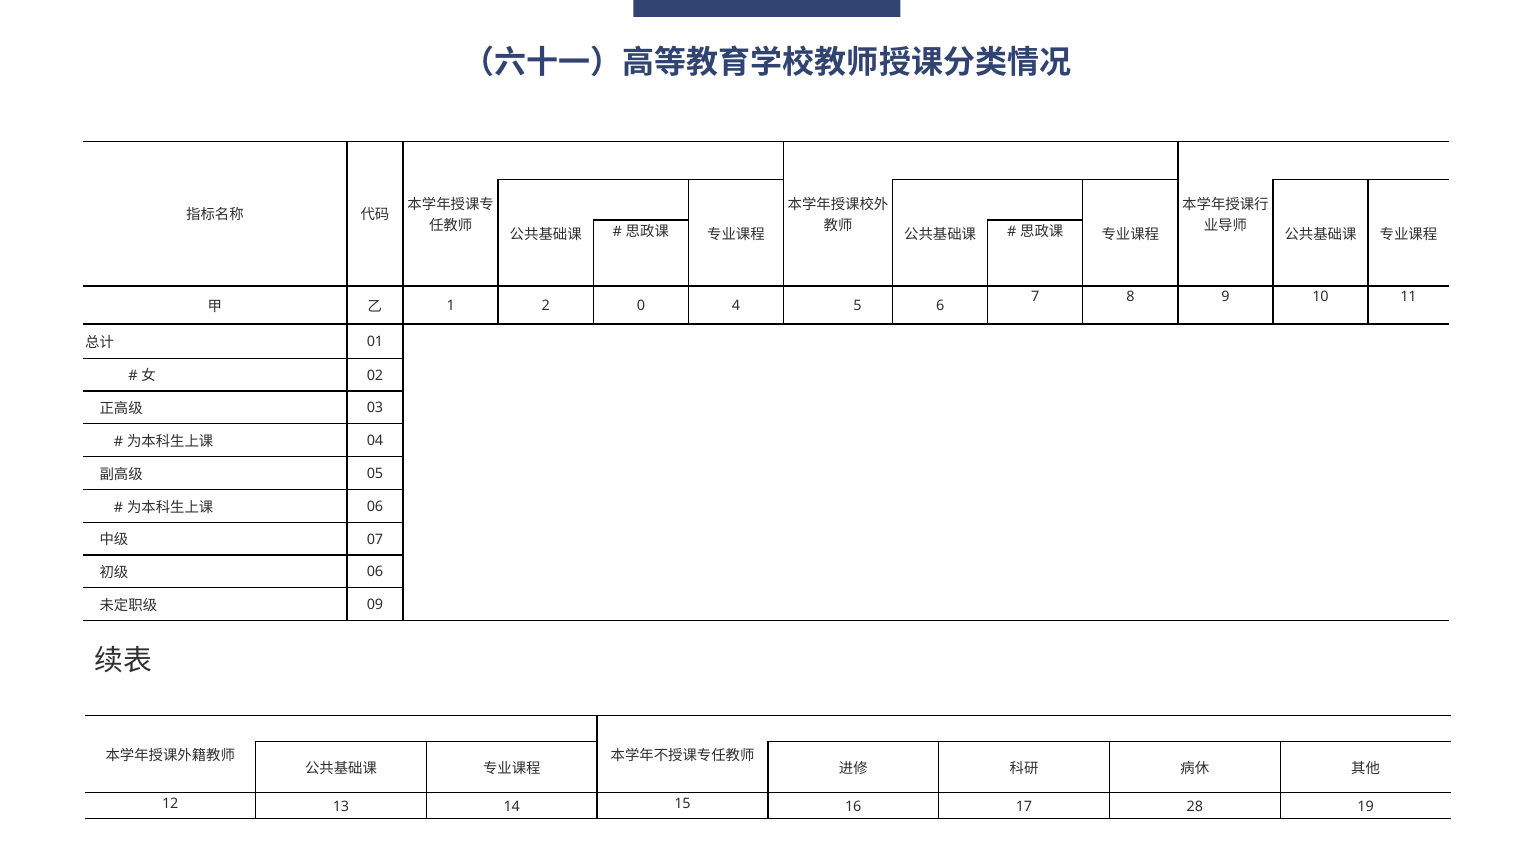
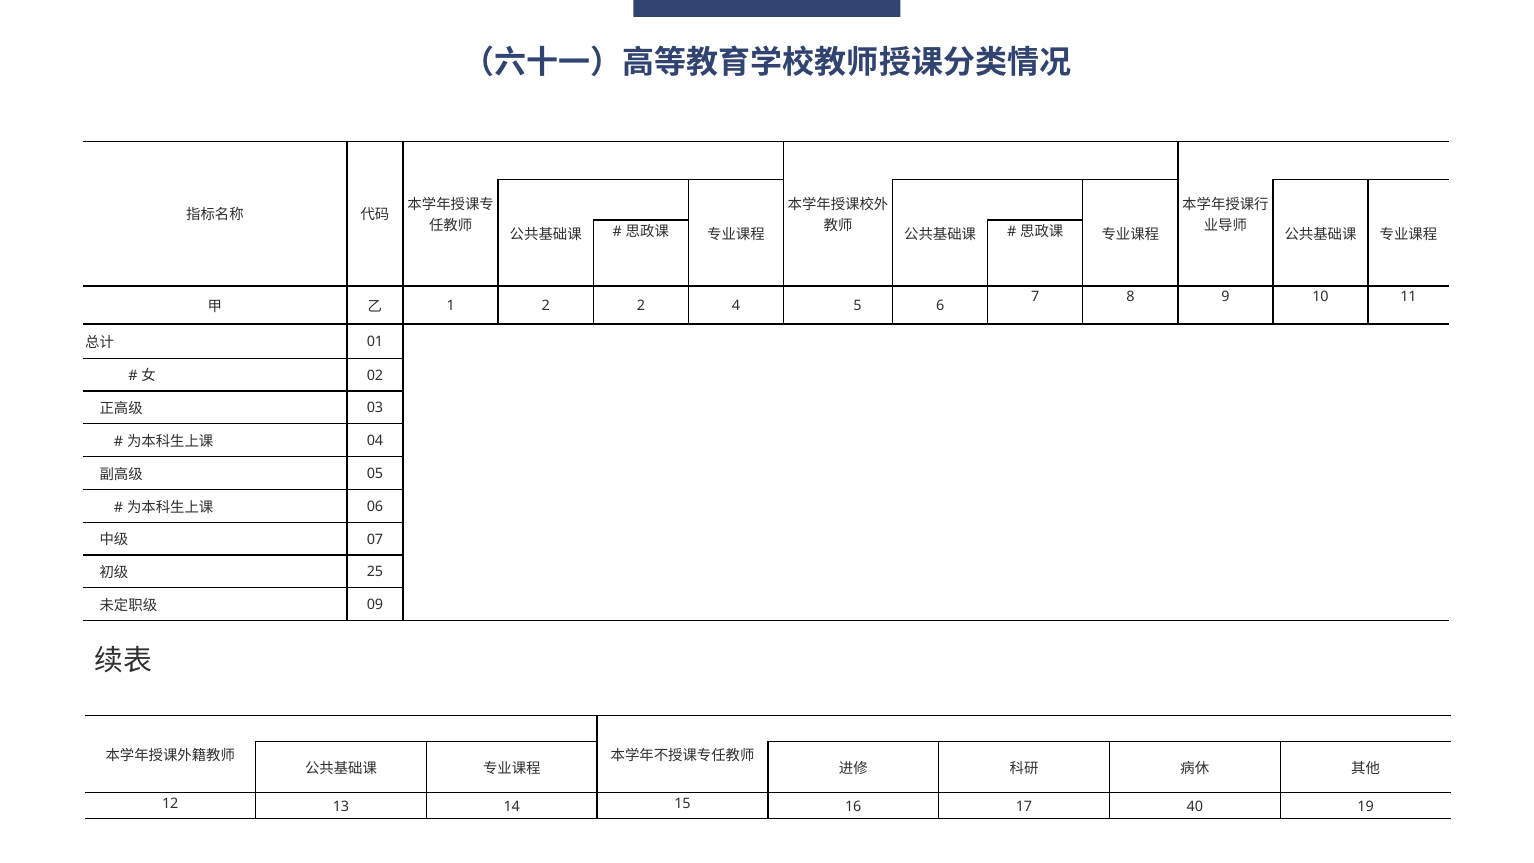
2 0: 0 -> 2 (641, 306)
06: 06 -> 25 (375, 572)
28: 28 -> 40 (1195, 806)
